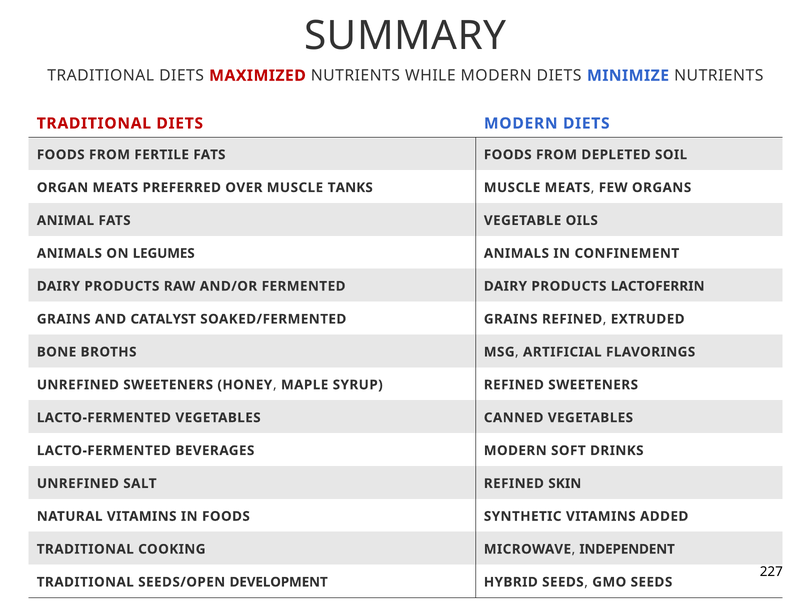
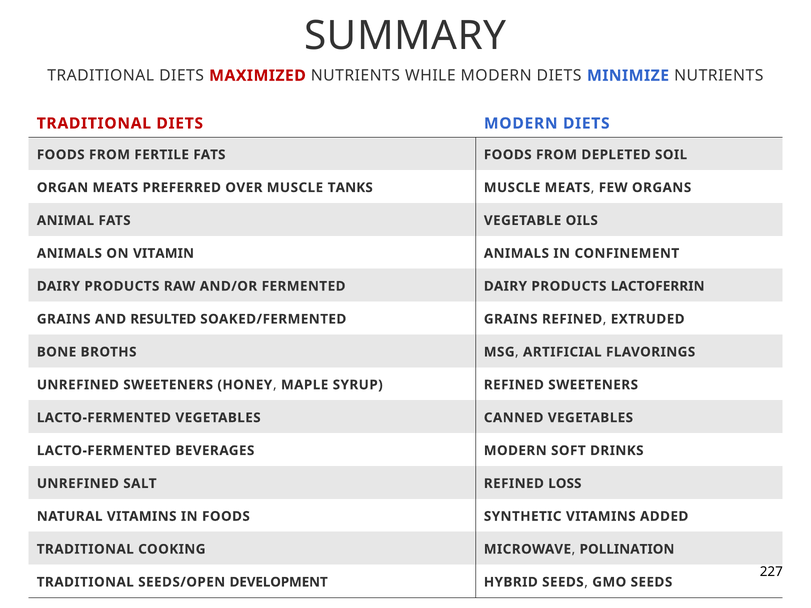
LEGUMES: LEGUMES -> VITAMIN (164, 253)
CATALYST: CATALYST -> RESULTED (163, 319)
SKIN: SKIN -> LOSS (565, 484)
INDEPENDENT: INDEPENDENT -> POLLINATION (627, 549)
